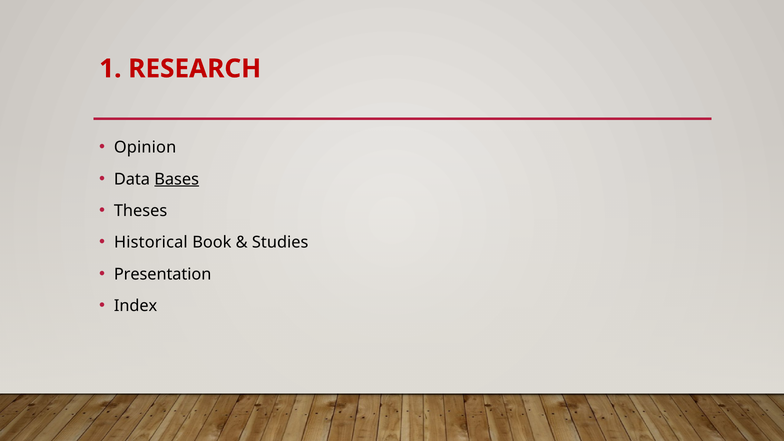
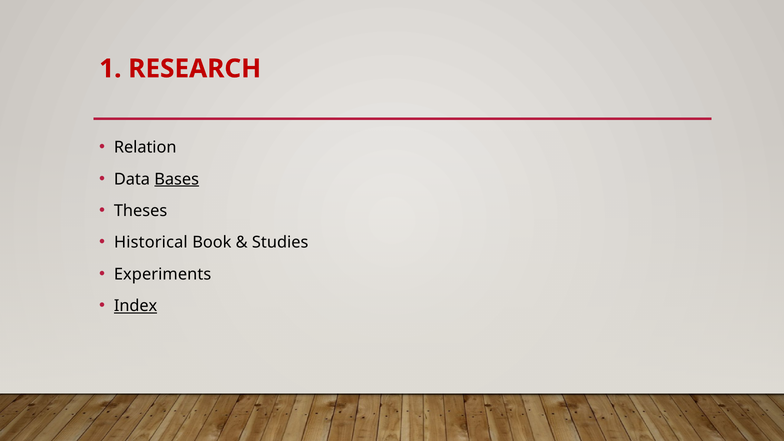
Opinion: Opinion -> Relation (145, 147)
Presentation: Presentation -> Experiments (163, 274)
Index underline: none -> present (136, 306)
